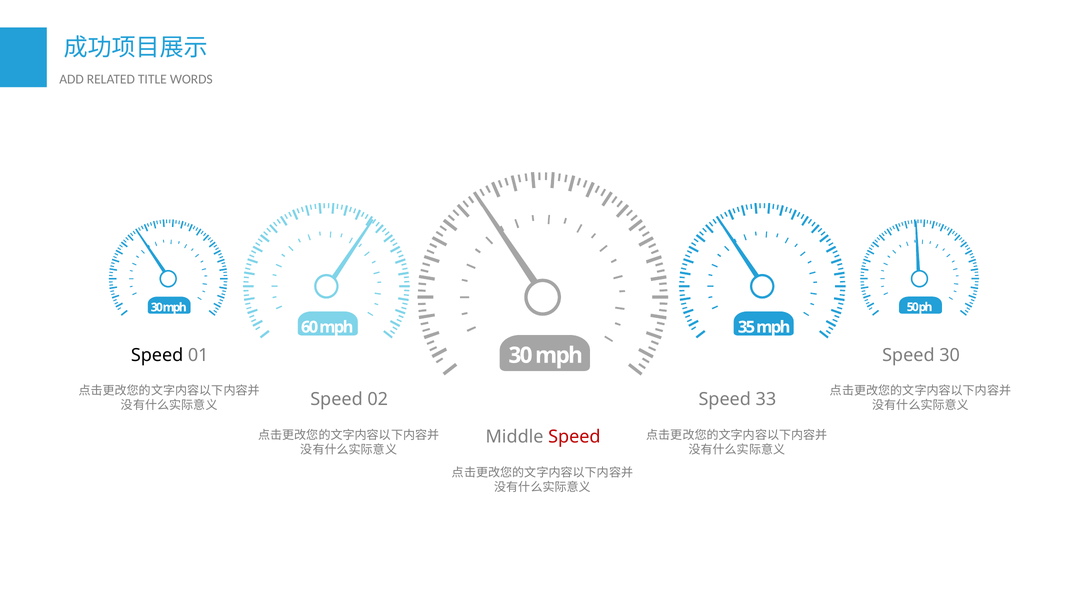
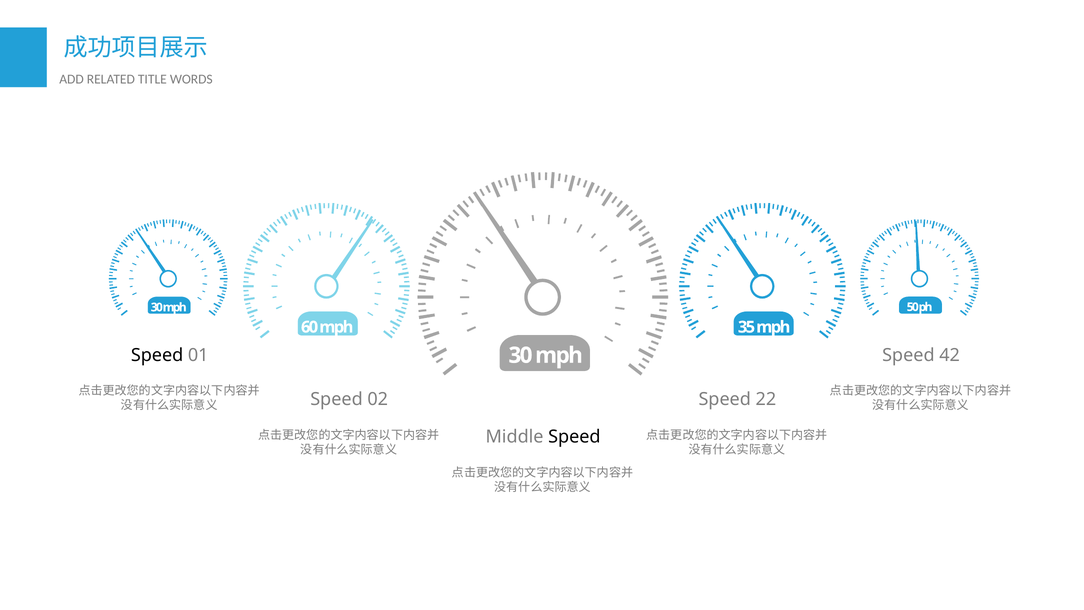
Speed 30: 30 -> 42 (950, 355)
33: 33 -> 22 (766, 399)
Speed colour: red -> black (574, 437)
